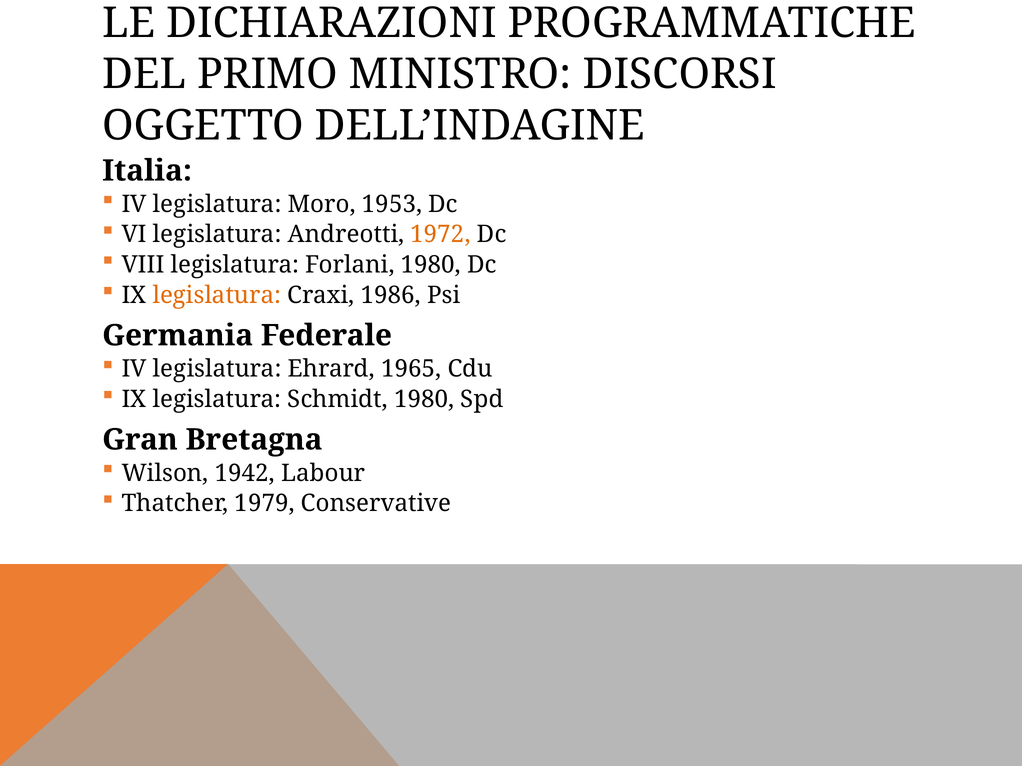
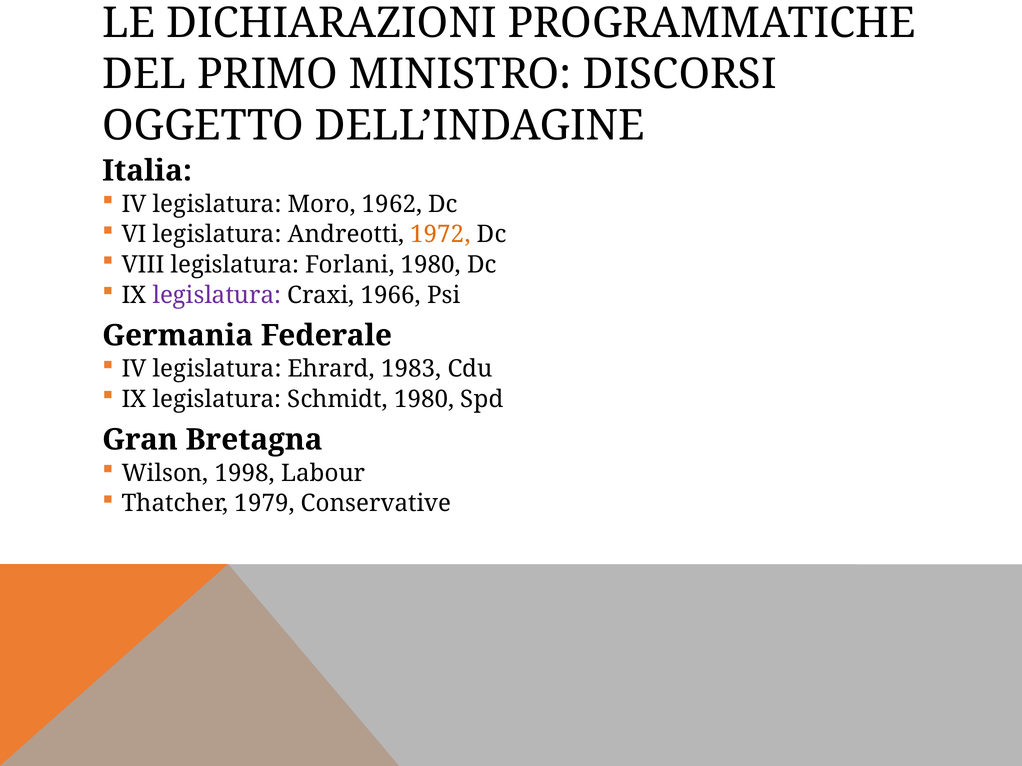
1953: 1953 -> 1962 (392, 204)
legislatura colour: orange -> purple (217, 295)
1986: 1986 -> 1966 (391, 295)
1965: 1965 -> 1983 (411, 369)
1942: 1942 -> 1998 (245, 473)
